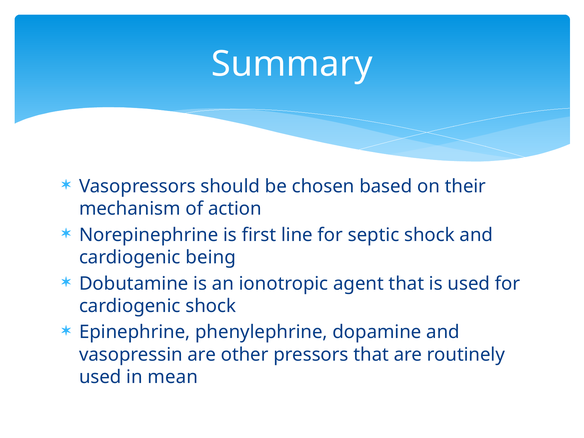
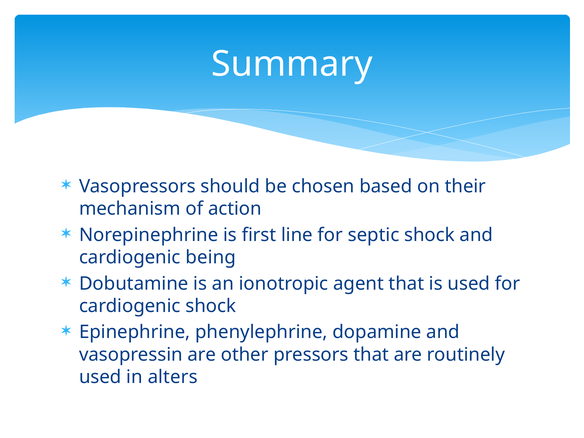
mean: mean -> alters (173, 377)
